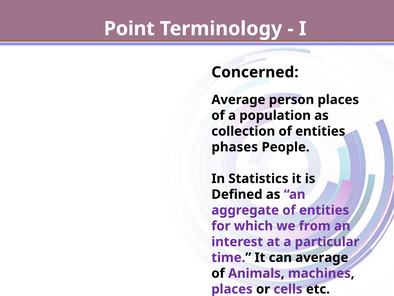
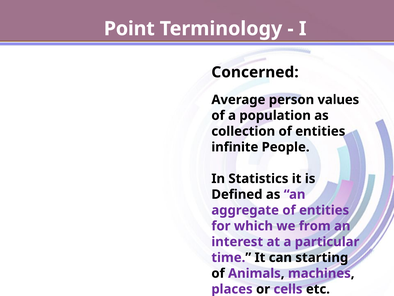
person places: places -> values (338, 100)
phases: phases -> infinite (235, 147)
can average: average -> starting (322, 257)
